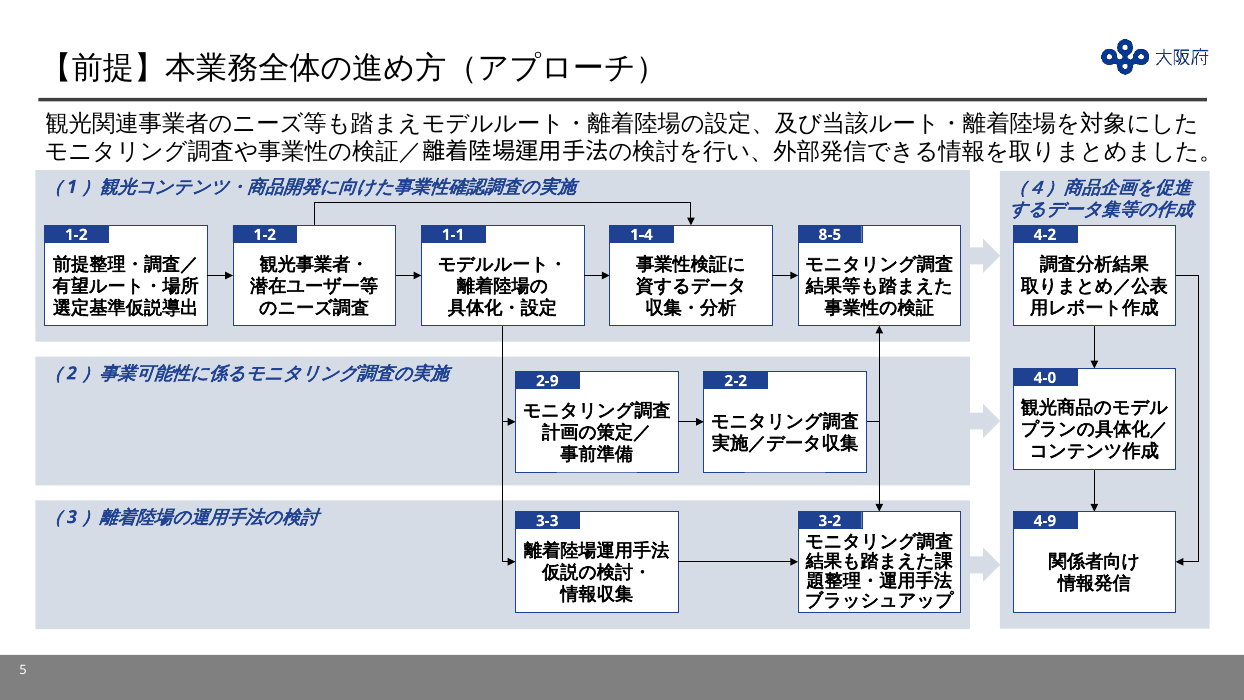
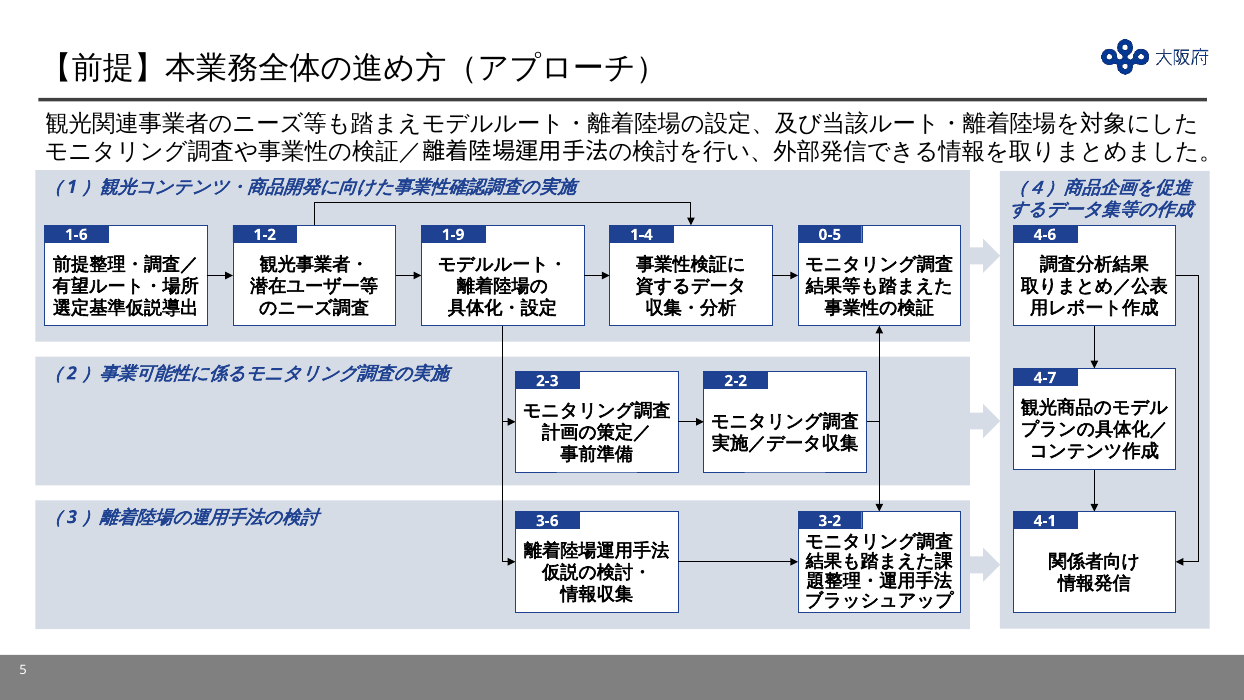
1-2: 1-2 -> 1-6 (76, 235)
1-1: 1-1 -> 1-9 (453, 235)
8-5: 8-5 -> 0-5 (830, 235)
4-2: 4-2 -> 4-6 (1045, 235)
4-0: 4-0 -> 4-7 (1045, 378)
2-9: 2-9 -> 2-3 (547, 381)
3-3: 3-3 -> 3-6 (547, 521)
4-9: 4-9 -> 4-1 (1045, 521)
